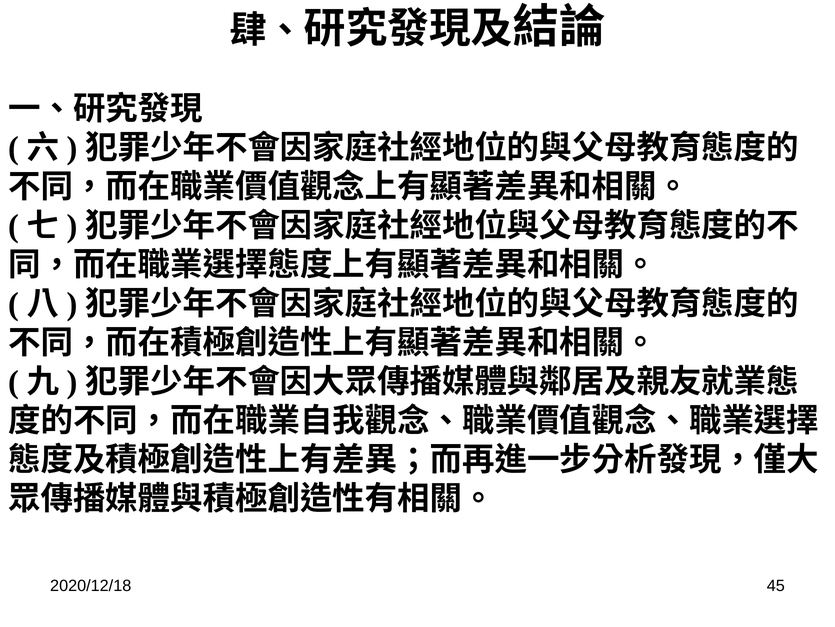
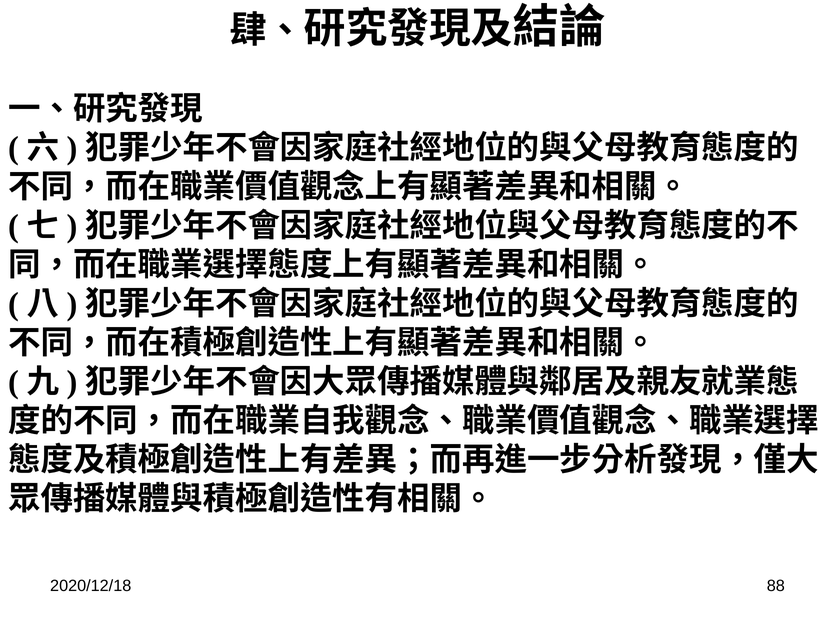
45: 45 -> 88 (776, 585)
